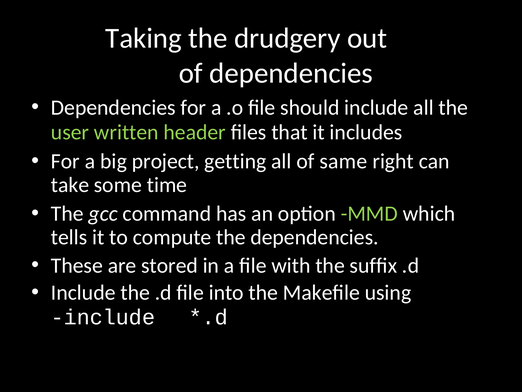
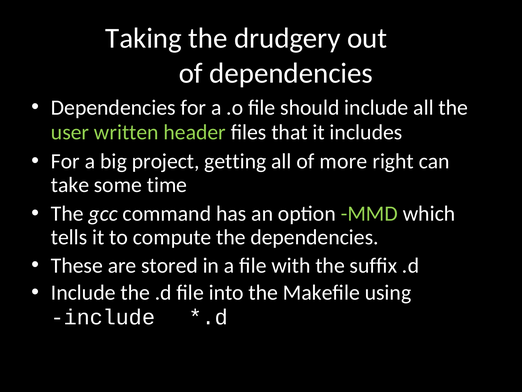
same: same -> more (343, 161)
